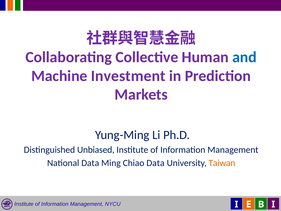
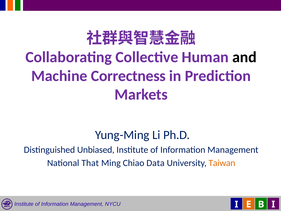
and colour: blue -> black (244, 57)
Investment: Investment -> Correctness (128, 76)
National Data: Data -> That (90, 163)
